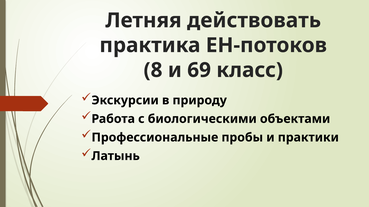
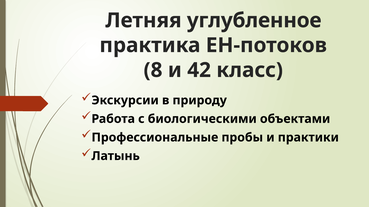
действовать: действовать -> углубленное (254, 20)
69: 69 -> 42 (199, 70)
